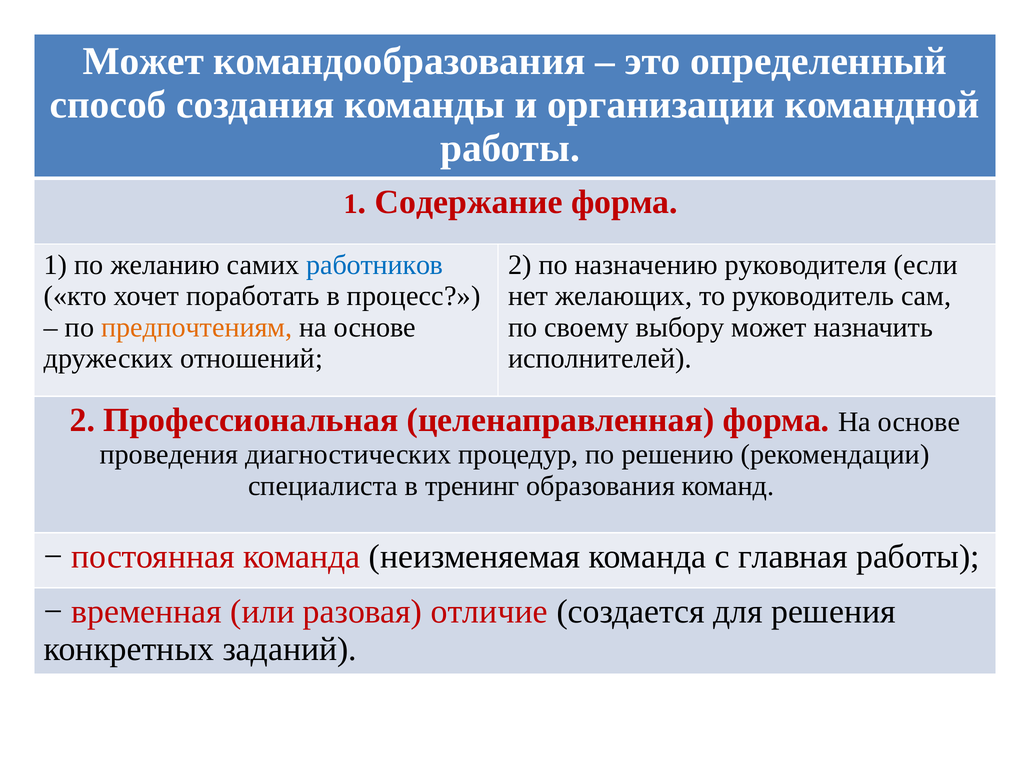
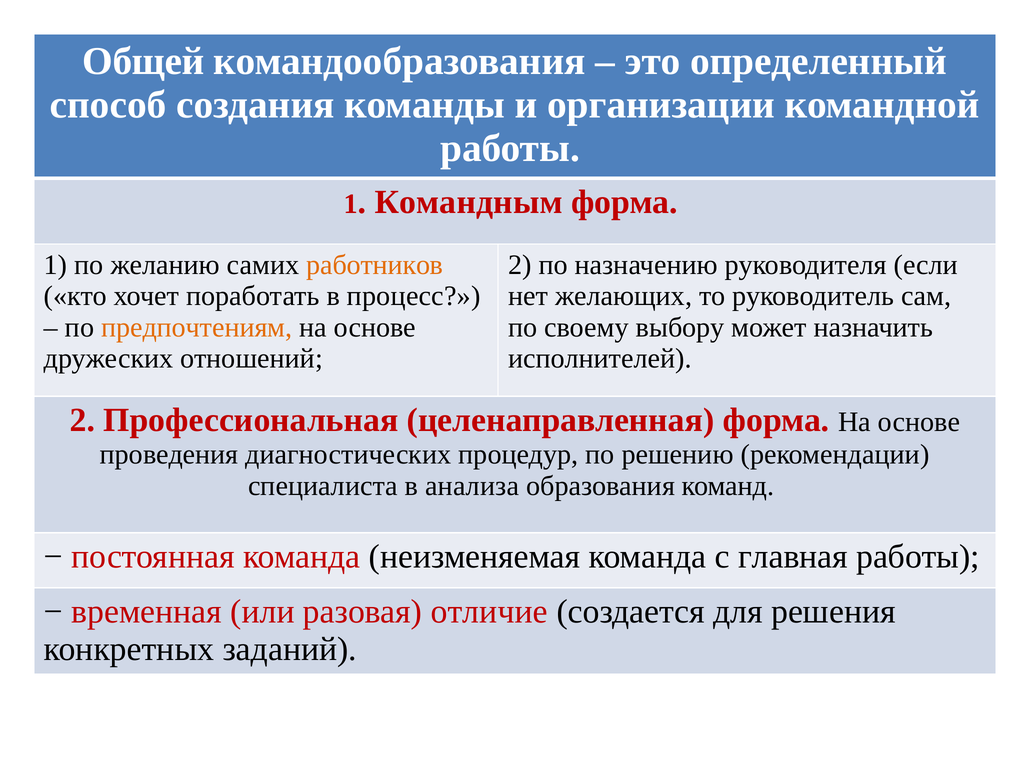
Может: Может -> Общей (143, 61)
Содержание: Содержание -> Командным (469, 202)
работников colour: blue -> orange (375, 265)
тренинг: тренинг -> анализа (472, 486)
